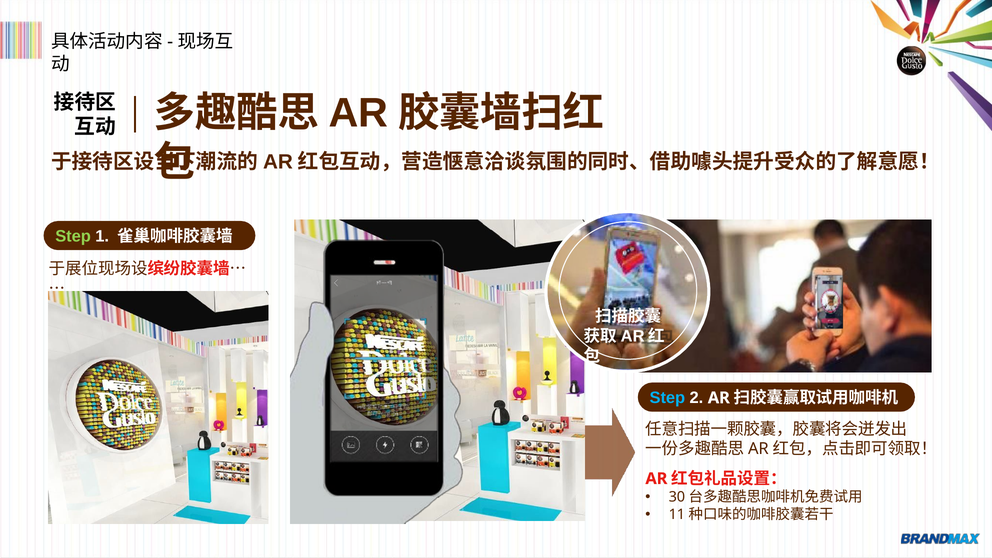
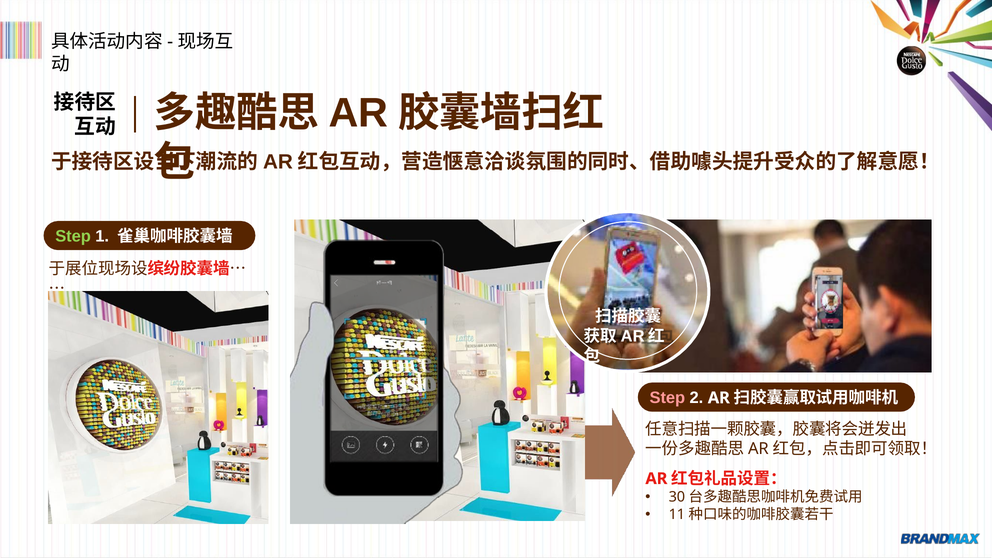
Step colour: light blue -> pink (667, 398)
